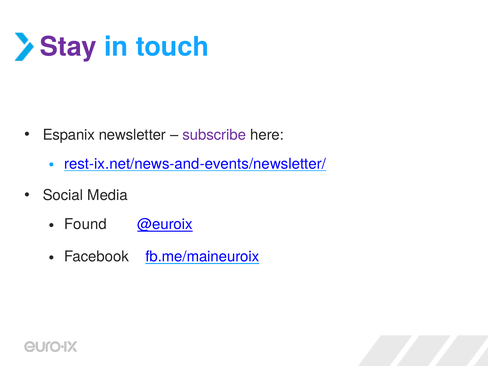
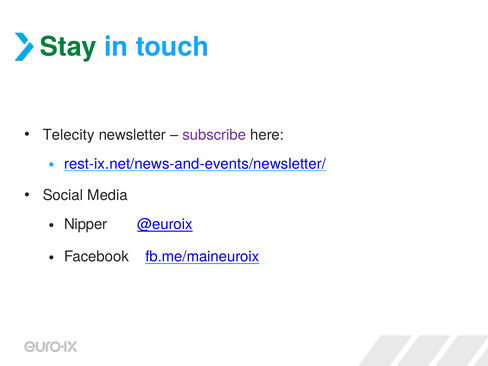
Stay colour: purple -> green (68, 47)
Espanix: Espanix -> Telecity (69, 135)
Found: Found -> Nipper (86, 224)
